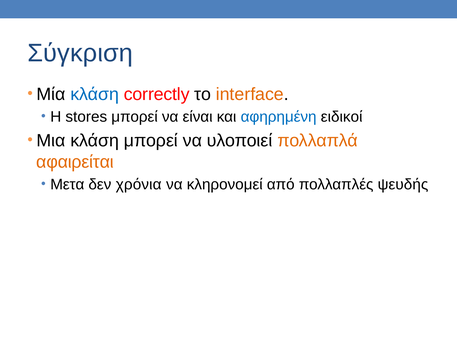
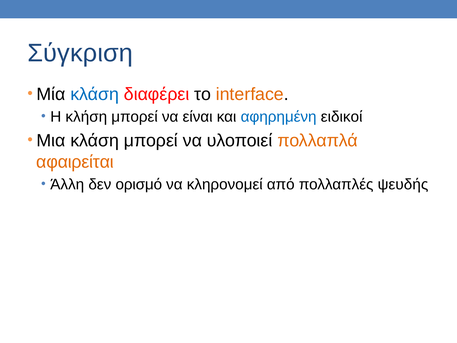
correctly: correctly -> διαφέρει (157, 94)
stores: stores -> κλήση (86, 117)
Μετα: Μετα -> Άλλη (67, 184)
χρόνια: χρόνια -> ορισμό (139, 184)
